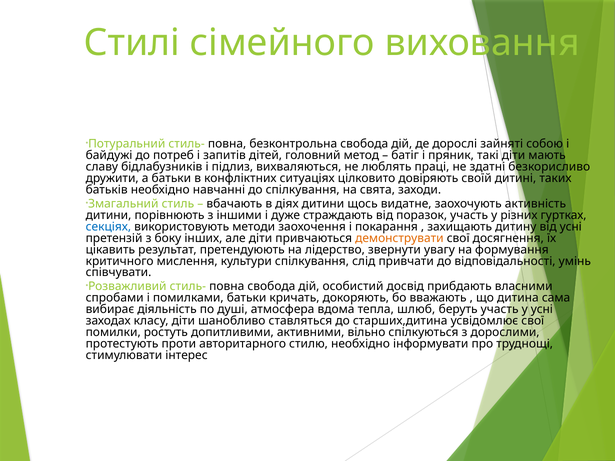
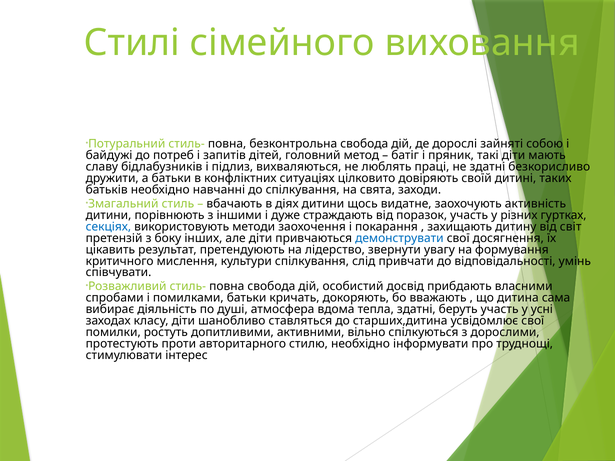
від усні: усні -> світ (571, 227)
демонструвати colour: orange -> blue (399, 238)
тепла шлюб: шлюб -> здатні (416, 310)
